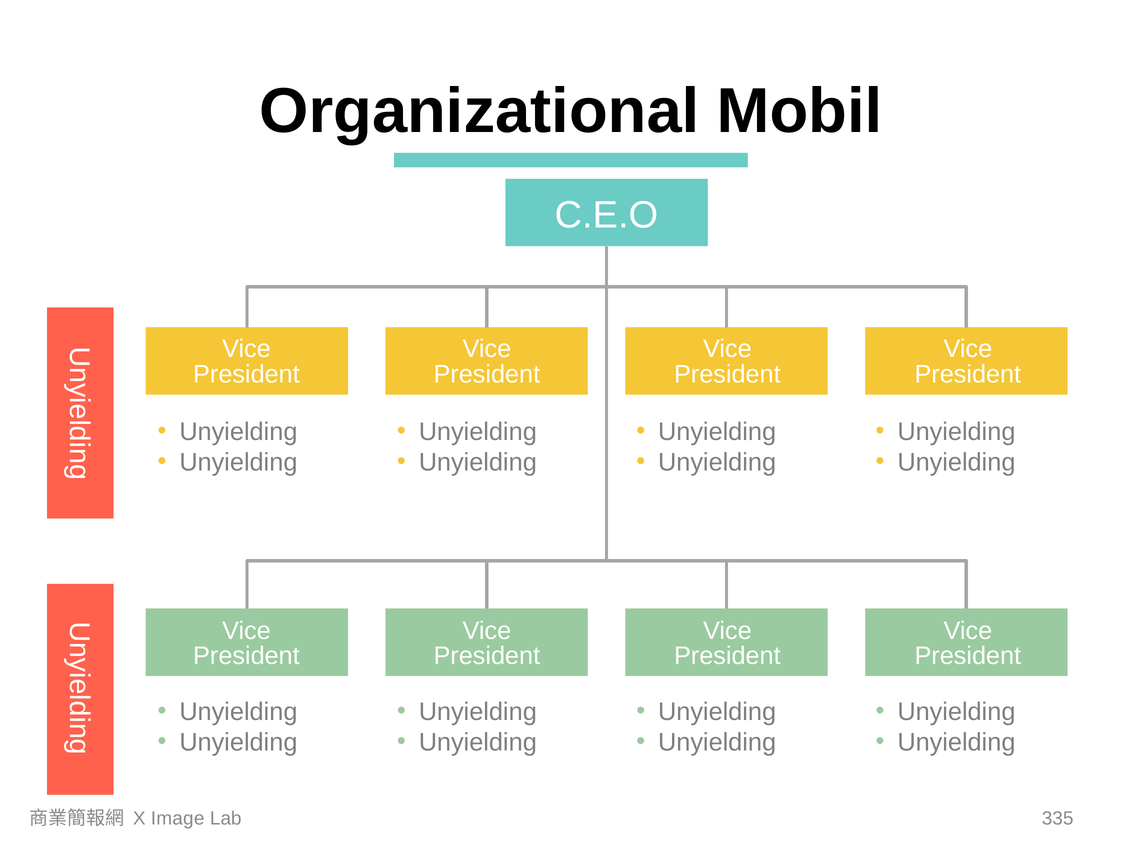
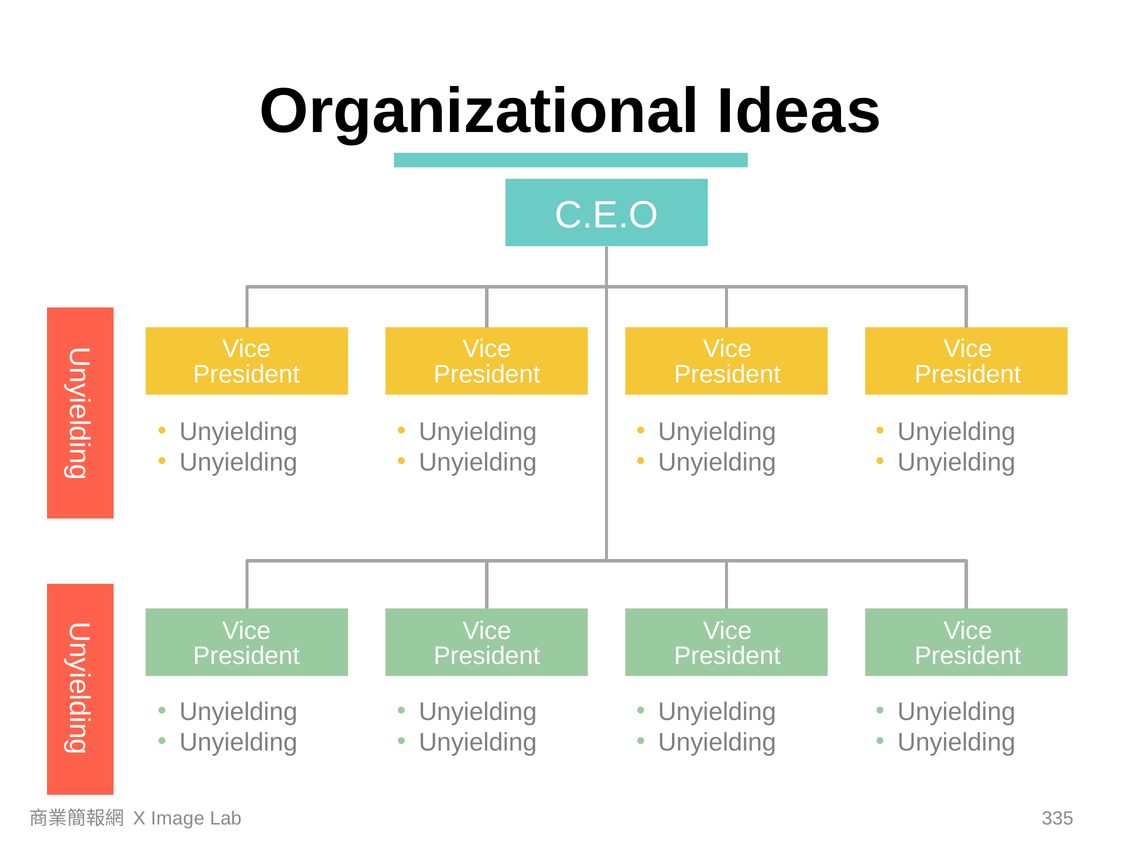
Mobil: Mobil -> Ideas (799, 111)
